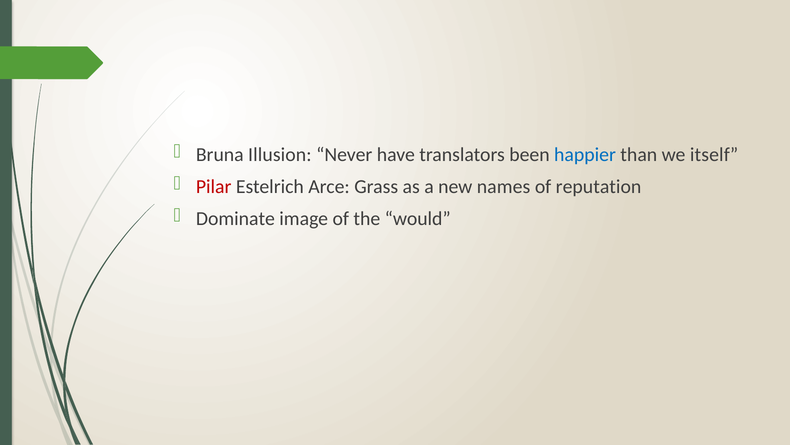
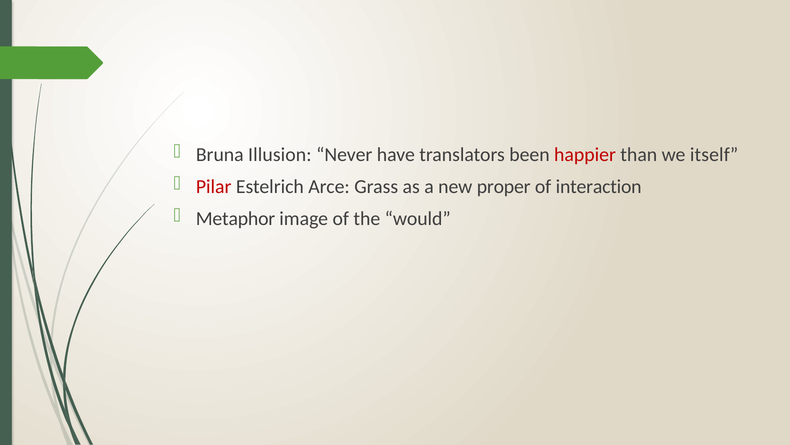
happier colour: blue -> red (585, 154)
names: names -> proper (504, 186)
reputation: reputation -> interaction (599, 186)
Dominate: Dominate -> Metaphor (236, 218)
